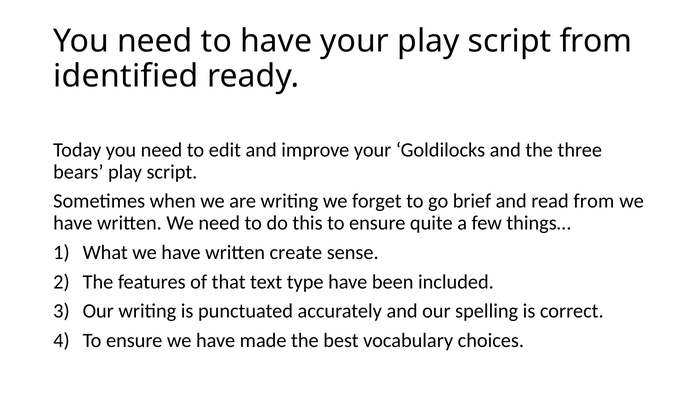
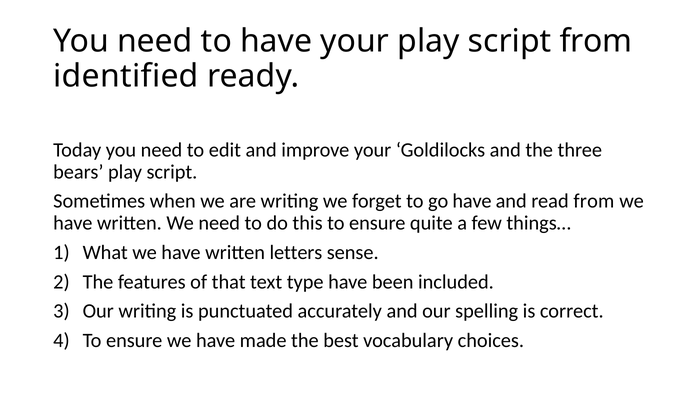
go brief: brief -> have (472, 201)
create: create -> letters (296, 252)
